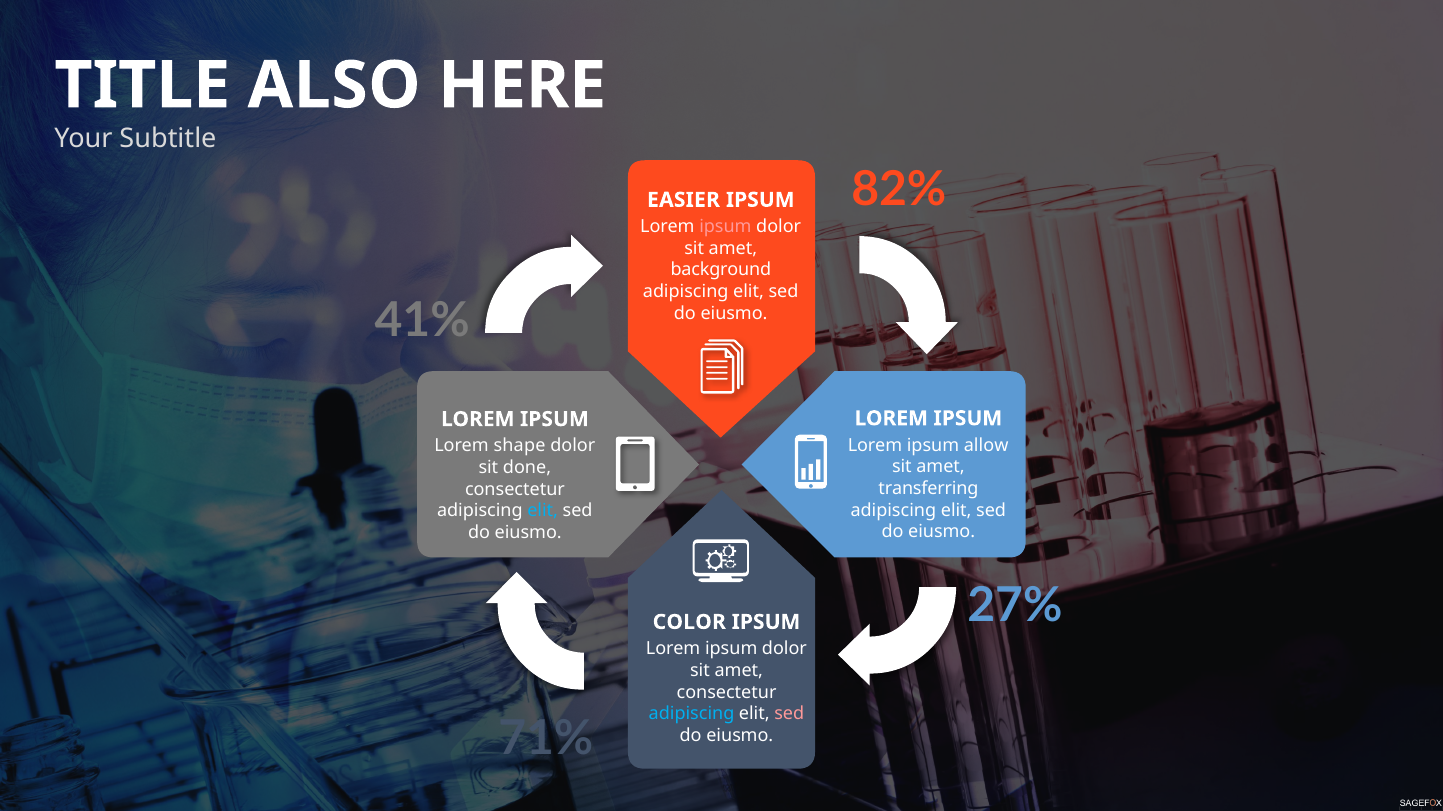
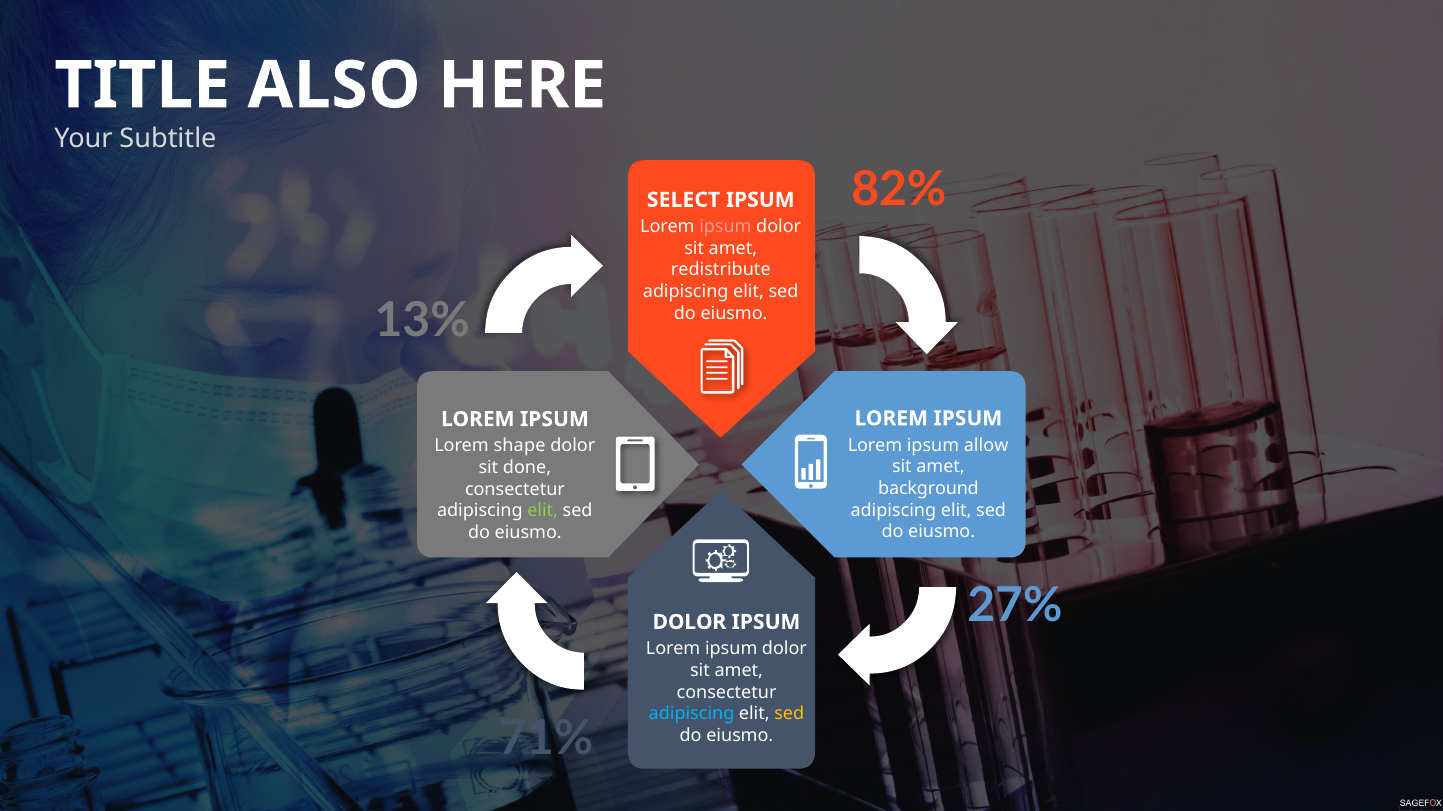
EASIER: EASIER -> SELECT (684, 200)
background: background -> redistribute (721, 270)
41%: 41% -> 13% (422, 321)
transferring: transferring -> background (929, 489)
elit colour: light blue -> light green (543, 511)
COLOR: COLOR -> DOLOR (689, 623)
sed colour: pink -> yellow (789, 714)
